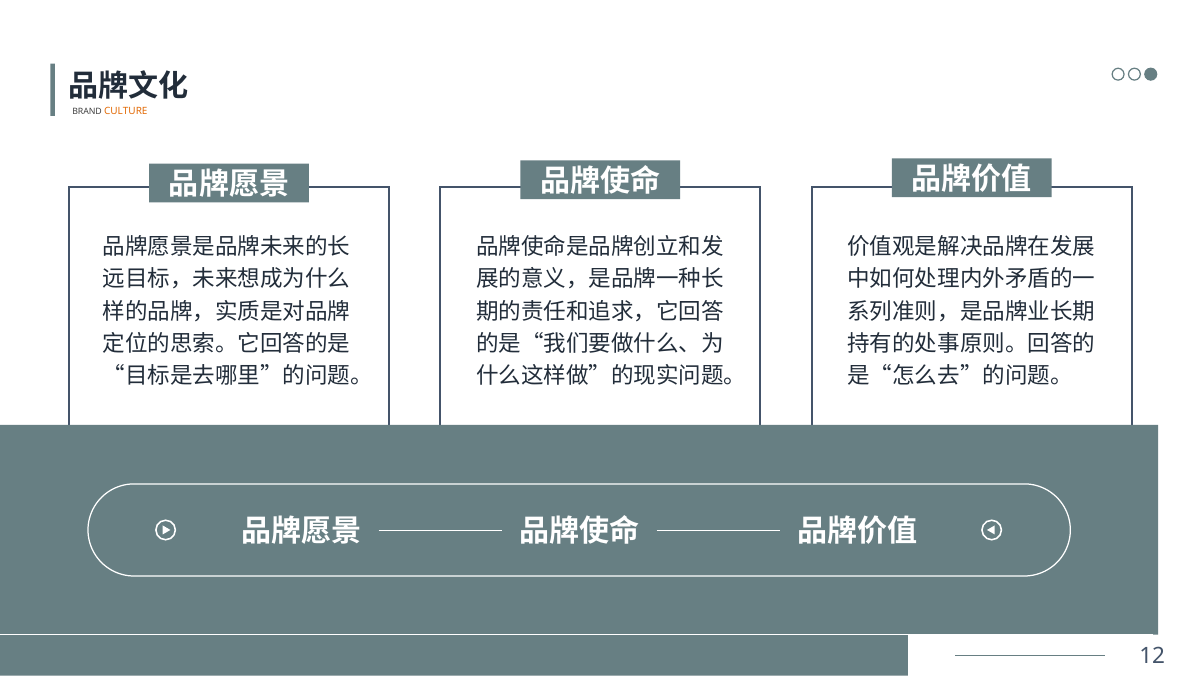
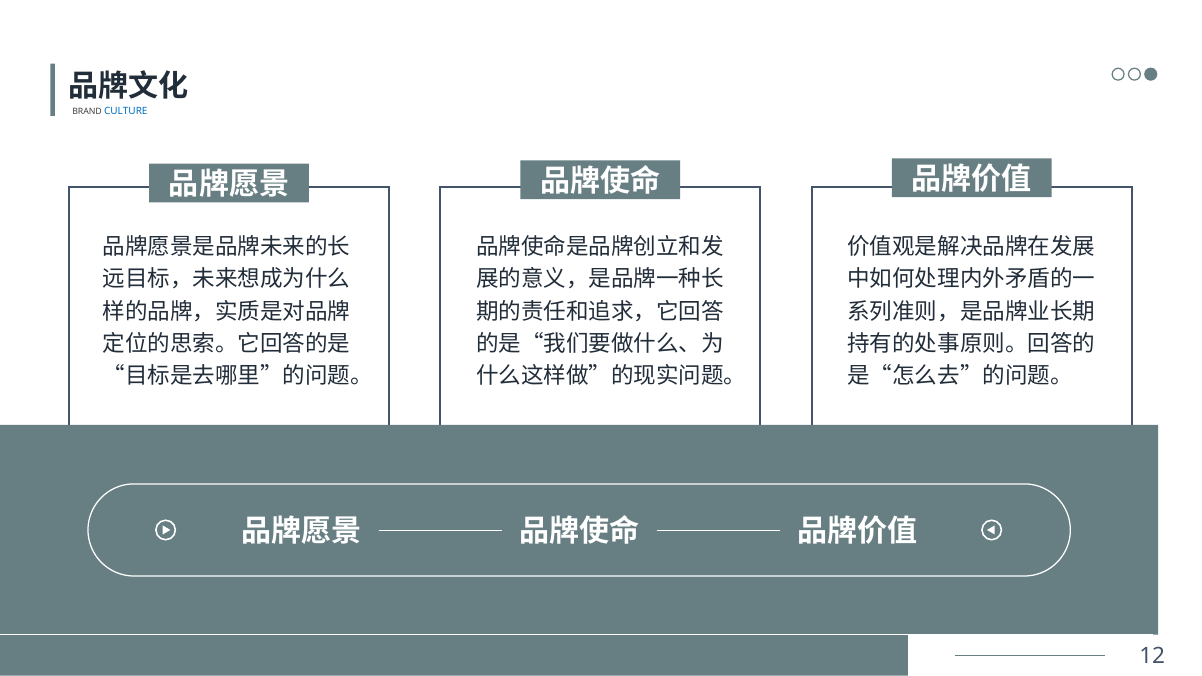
CULTURE colour: orange -> blue (126, 111)
